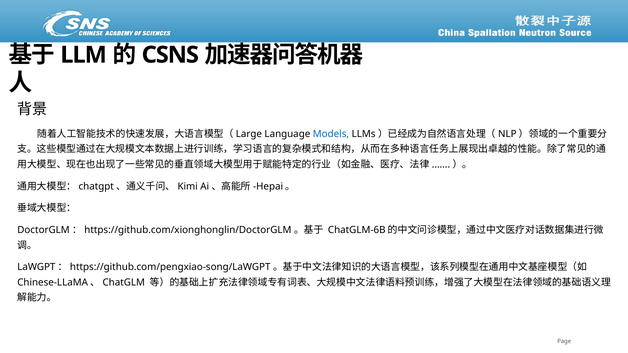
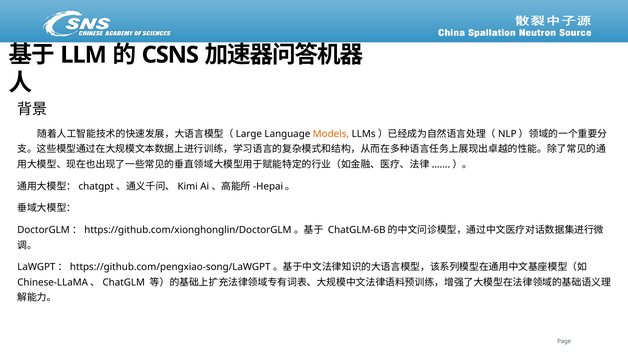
Models colour: blue -> orange (331, 134)
